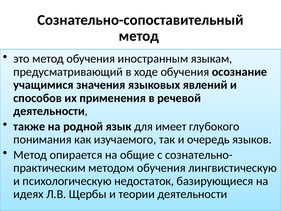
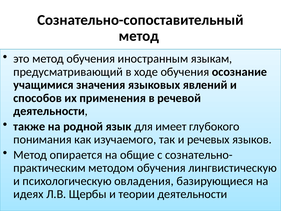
очередь: очередь -> речевых (208, 139)
недостаток: недостаток -> овладения (144, 181)
